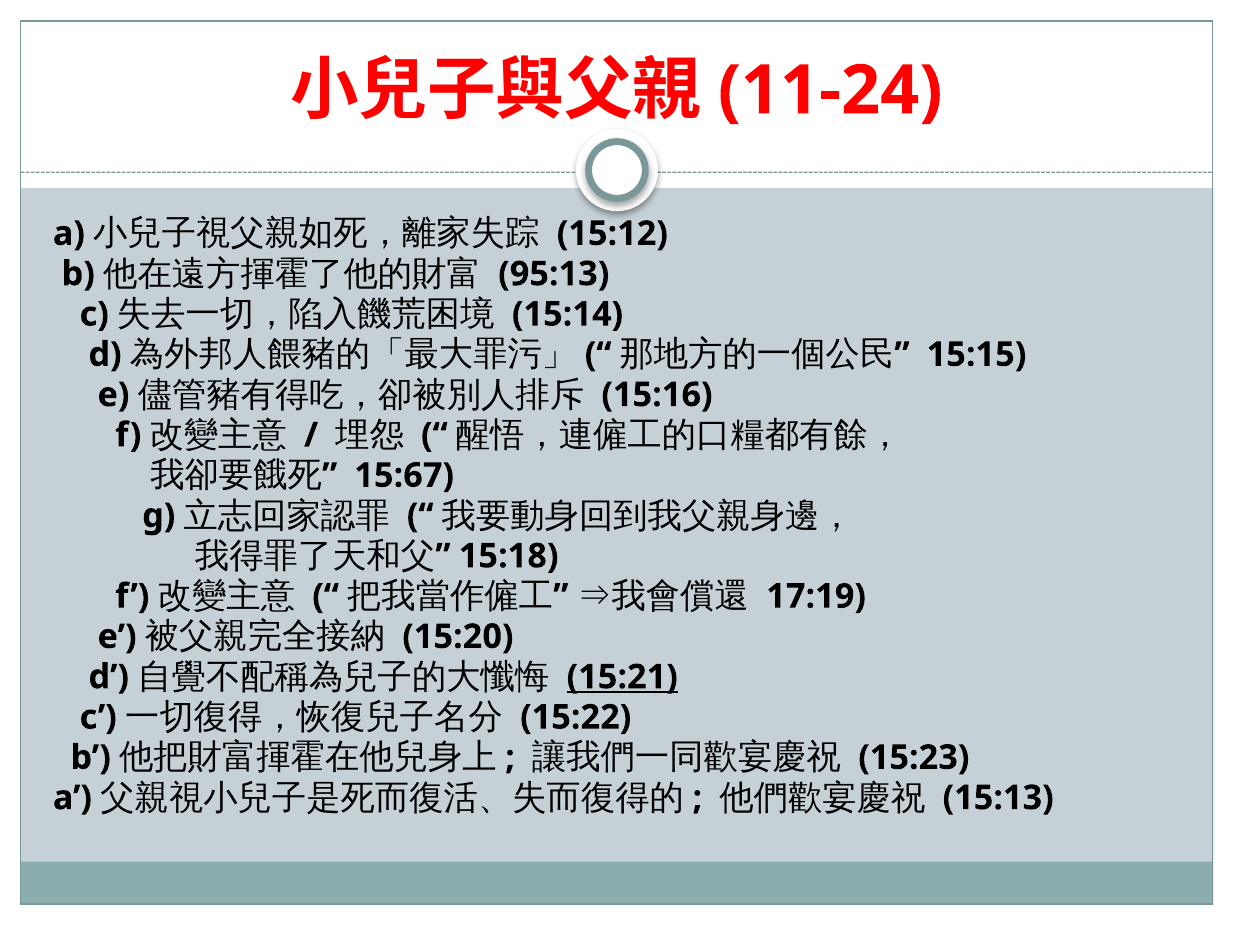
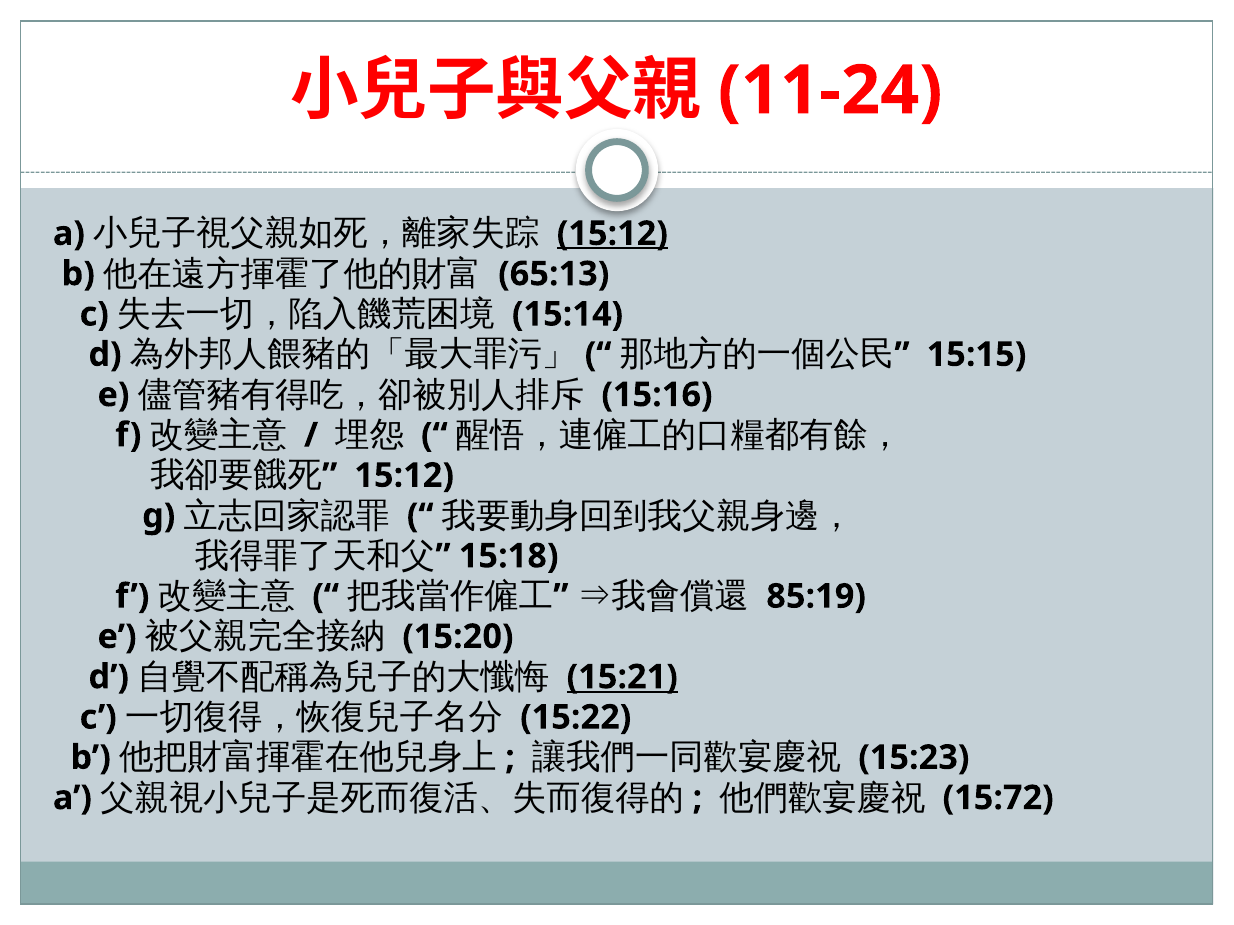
15:12 underline: none -> present (612, 234)
95:13: 95:13 -> 65:13 (554, 274)
15:67: 15:67 -> 15:12 (404, 476)
17:19: 17:19 -> 85:19 (816, 597)
15:13: 15:13 -> 15:72 (998, 798)
